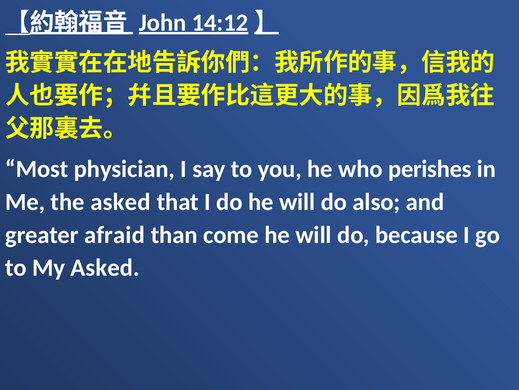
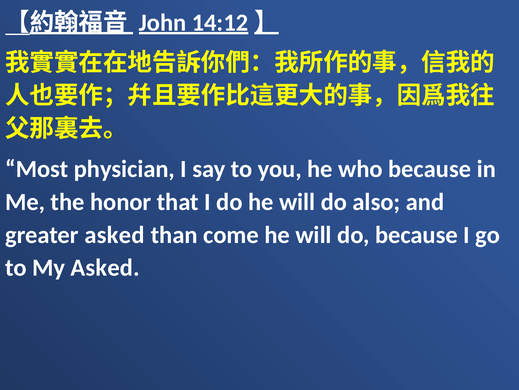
who perishes: perishes -> because (430, 169)
the asked: asked -> honor (121, 202)
greater afraid: afraid -> asked (114, 234)
